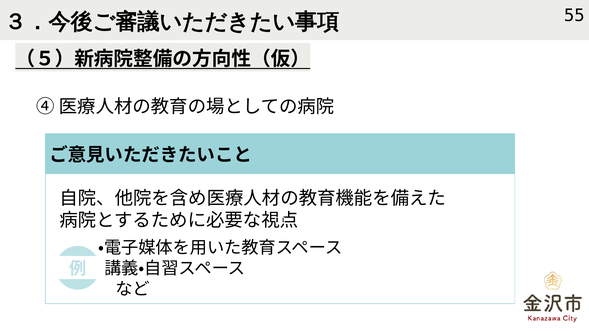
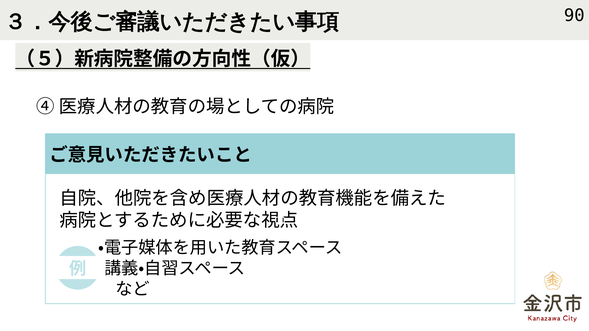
55: 55 -> 90 (574, 16)
